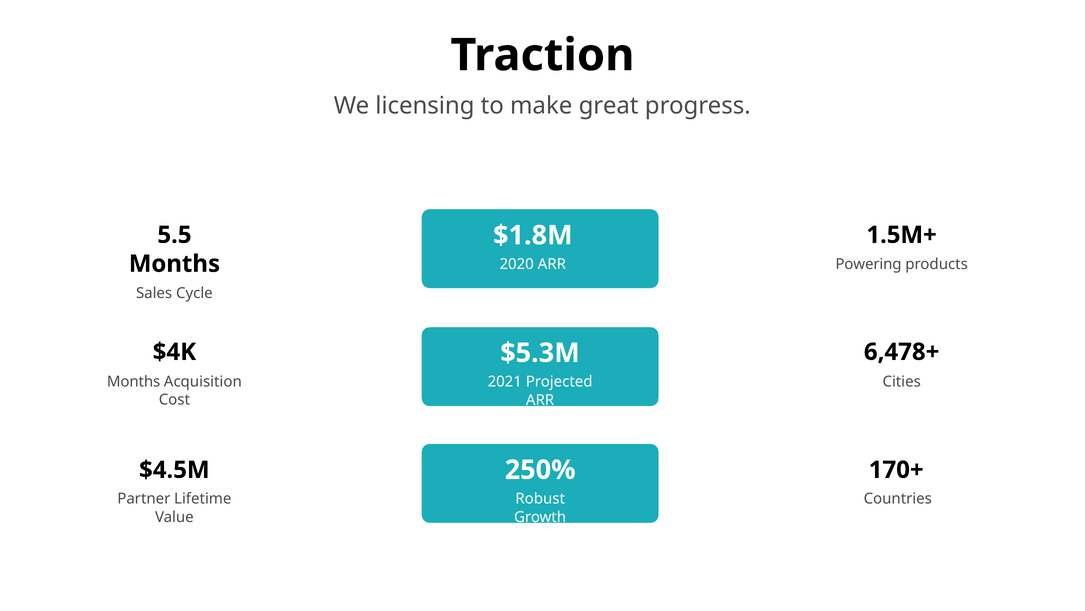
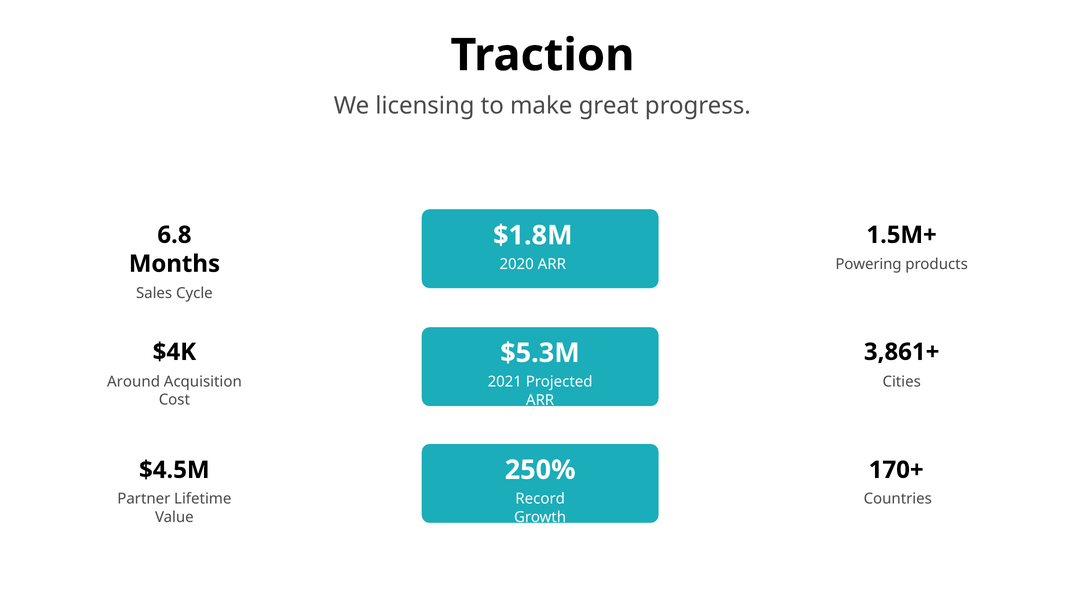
5.5: 5.5 -> 6.8 (174, 235)
6,478+: 6,478+ -> 3,861+ (902, 352)
Months: Months -> Around (134, 381)
Robust: Robust -> Record (540, 498)
